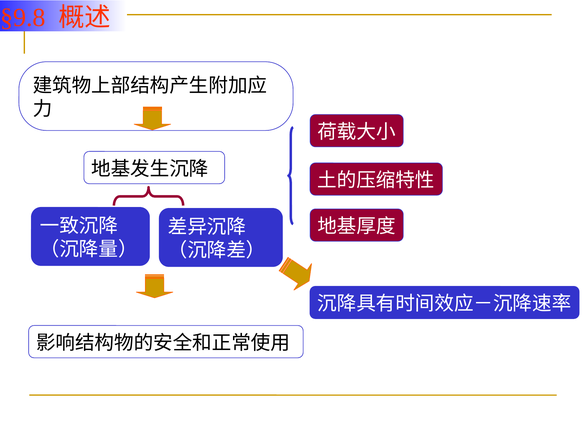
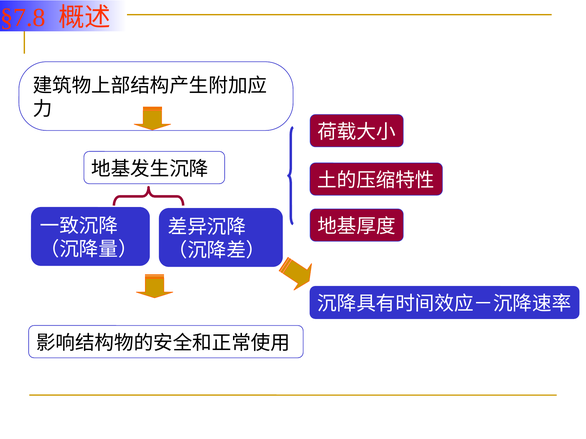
§9.8: §9.8 -> §7.8 (23, 18)
